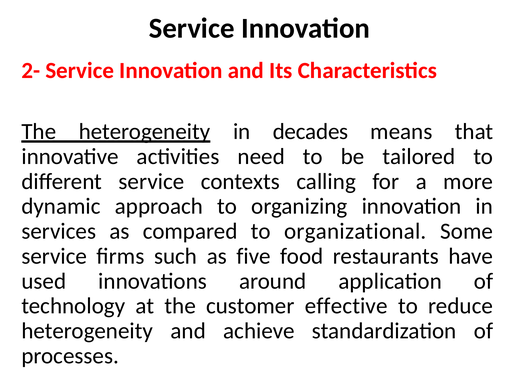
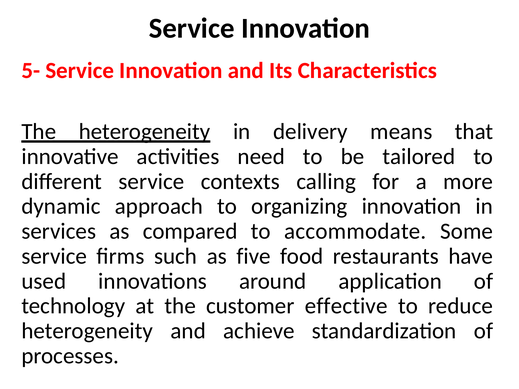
2-: 2- -> 5- (31, 71)
decades: decades -> delivery (310, 132)
organizational: organizational -> accommodate (355, 231)
